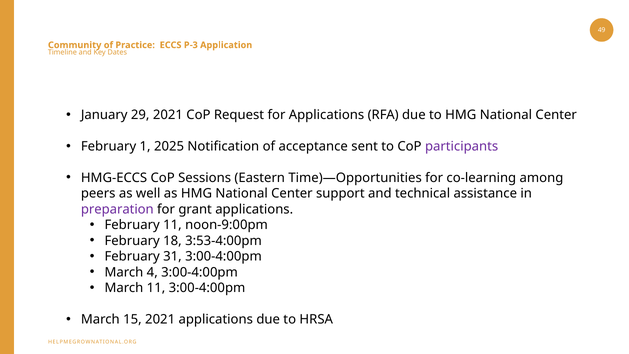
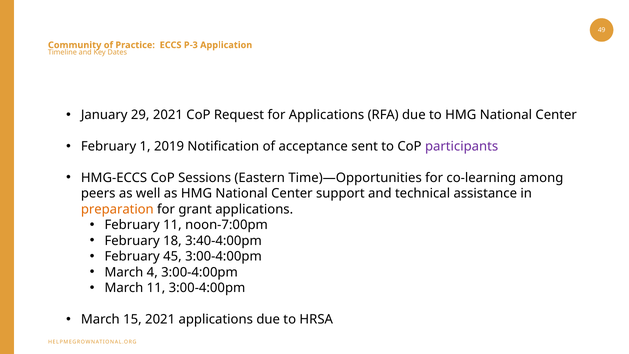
2025: 2025 -> 2019 (169, 146)
preparation colour: purple -> orange (117, 209)
noon-9:00pm: noon-9:00pm -> noon-7:00pm (226, 225)
3:53-4:00pm: 3:53-4:00pm -> 3:40-4:00pm (223, 241)
31: 31 -> 45 (172, 256)
